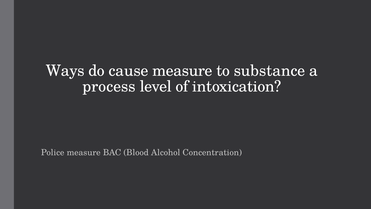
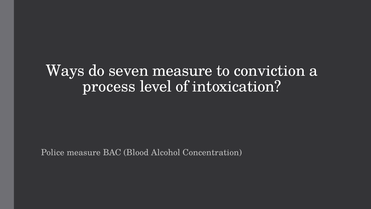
cause: cause -> seven (129, 71)
substance: substance -> conviction (270, 71)
